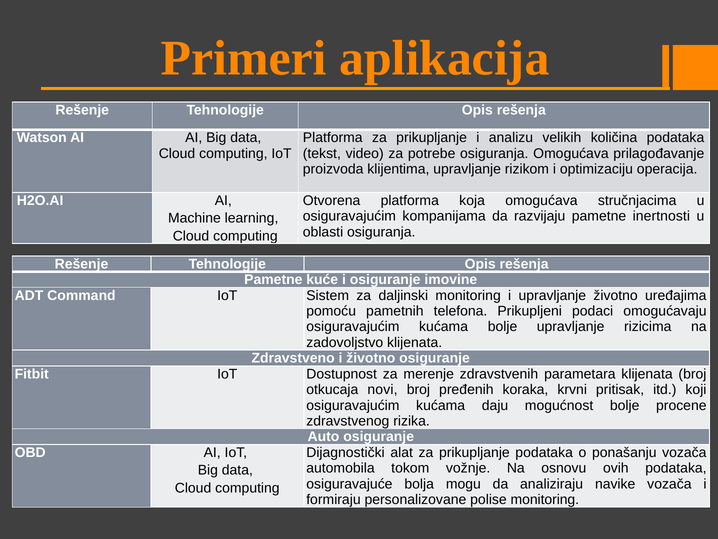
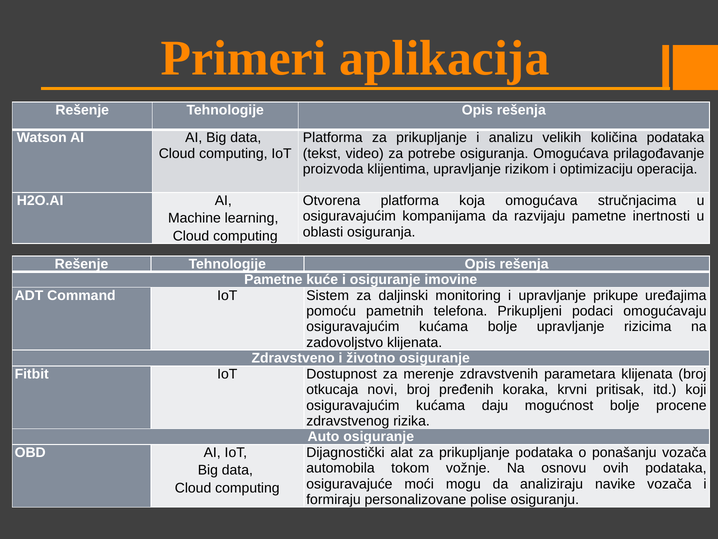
upravljanje životno: životno -> prikupe (616, 295)
bolja: bolja -> moći (419, 484)
polise monitoring: monitoring -> osiguranju (545, 499)
